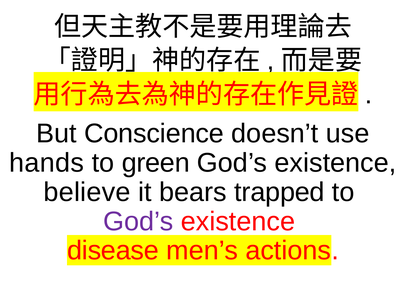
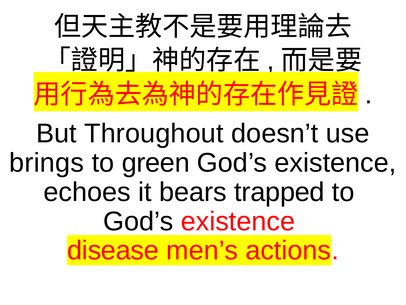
Conscience: Conscience -> Throughout (154, 133)
hands: hands -> brings (47, 163)
believe: believe -> echoes (87, 192)
God’s colour: purple -> black (138, 221)
